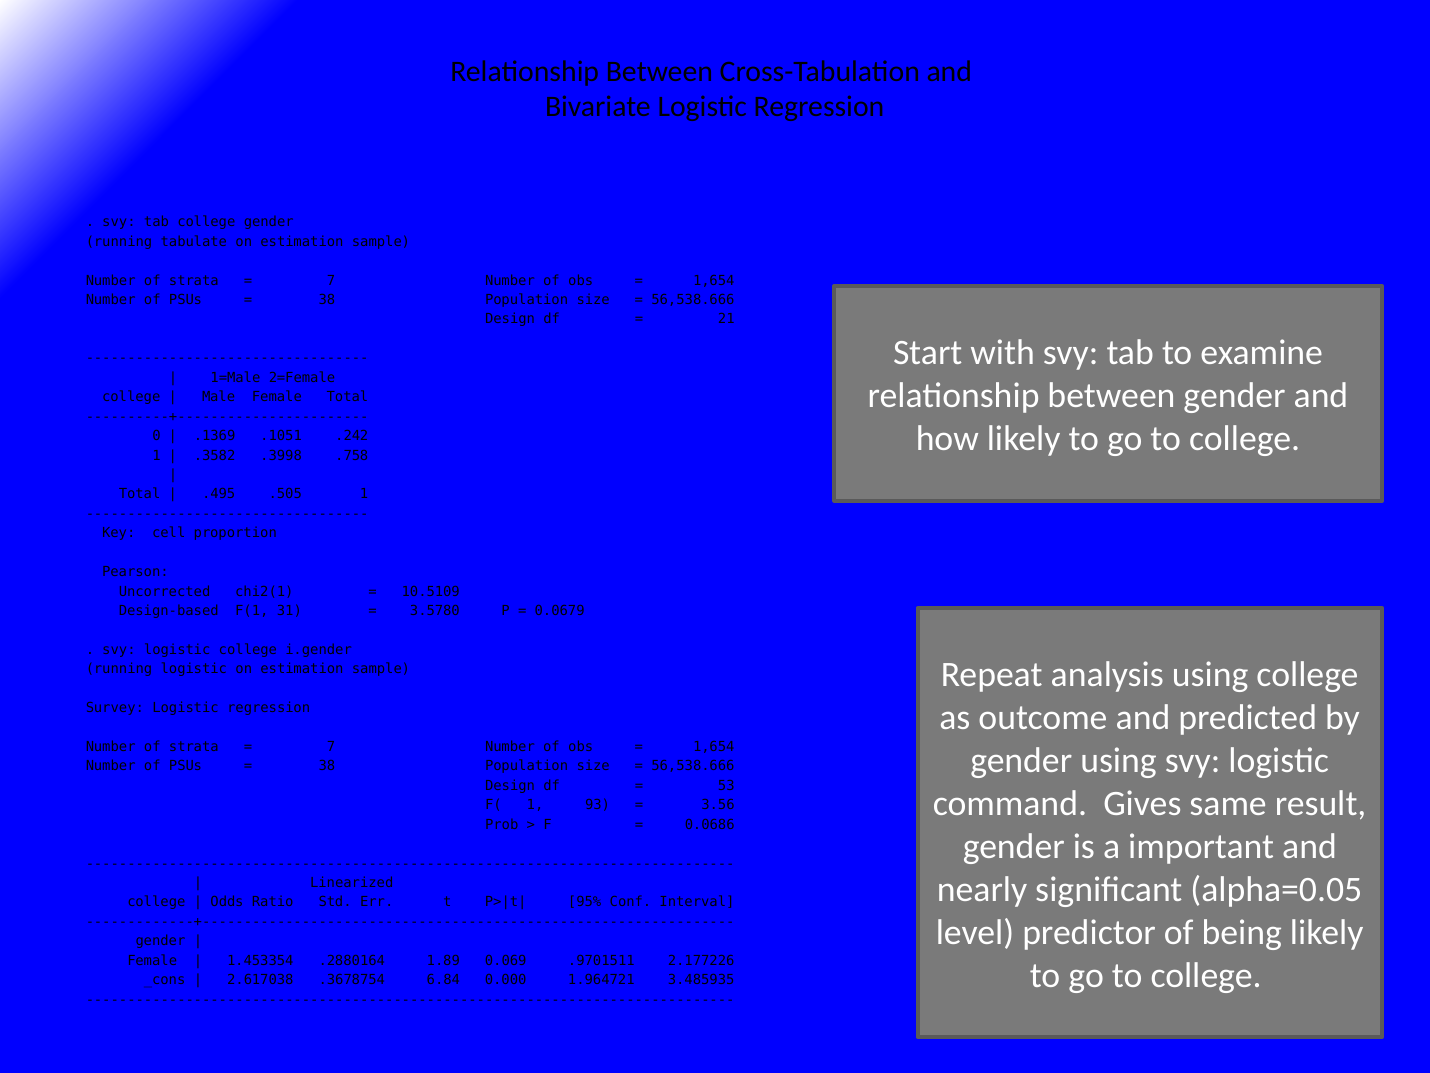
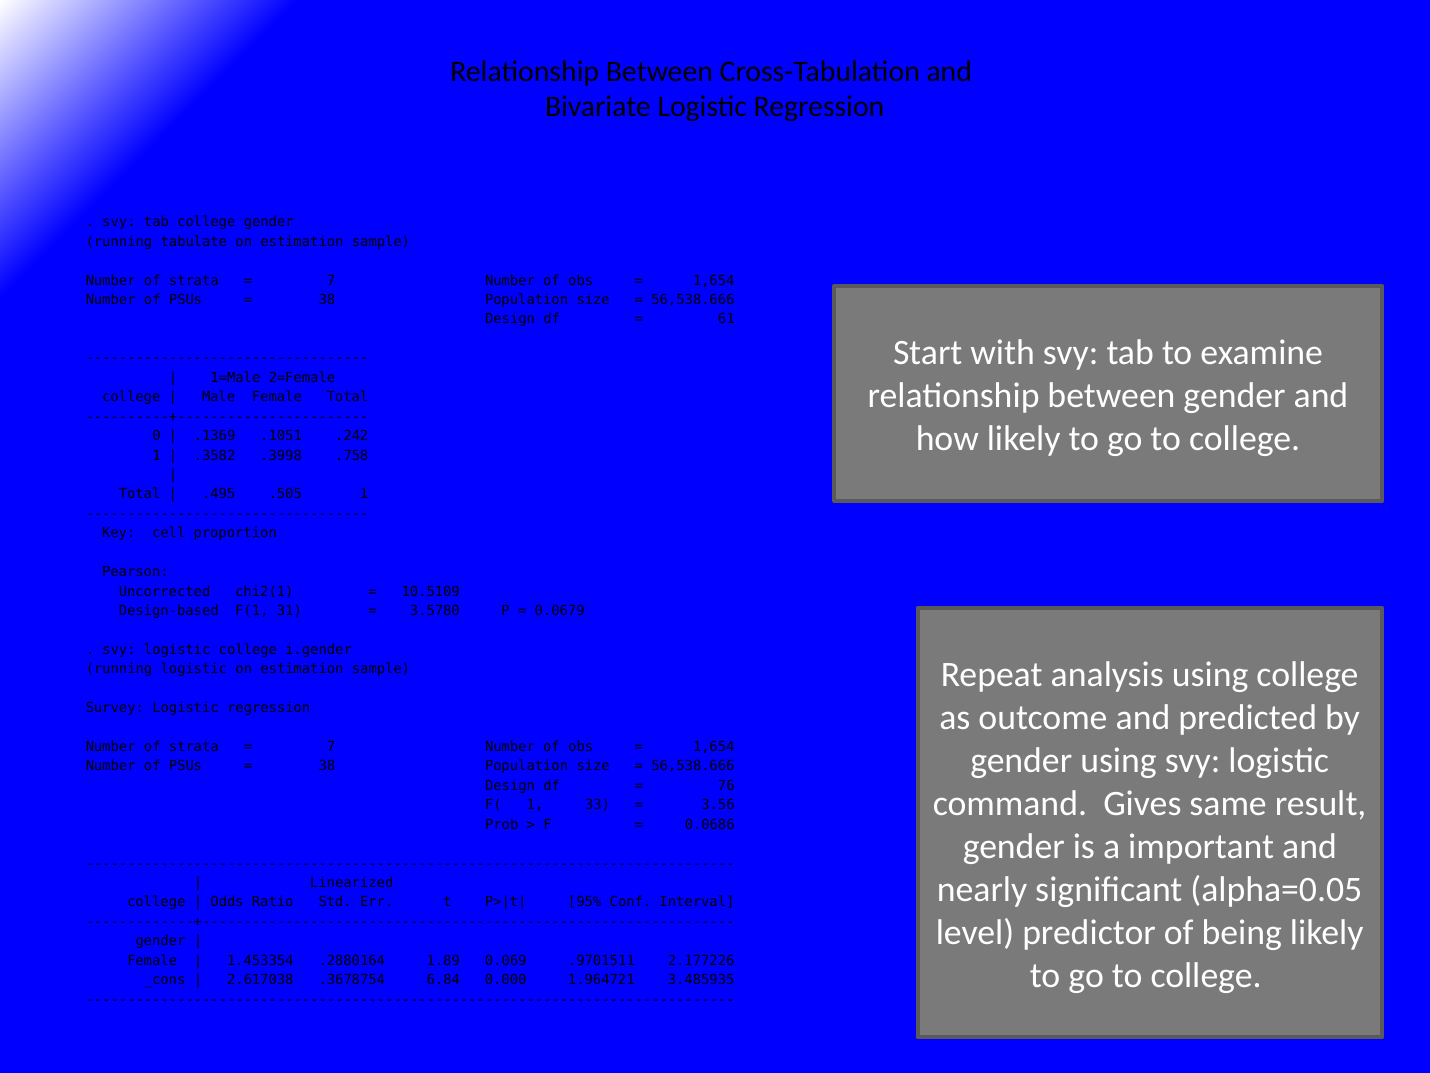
21: 21 -> 61 (726, 319)
53: 53 -> 76 (726, 785)
93: 93 -> 33 (598, 805)
